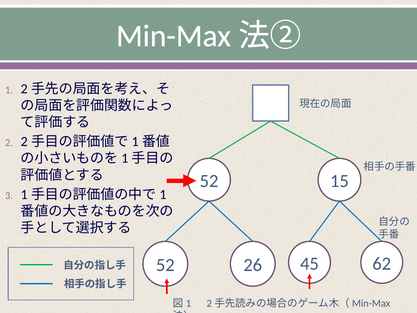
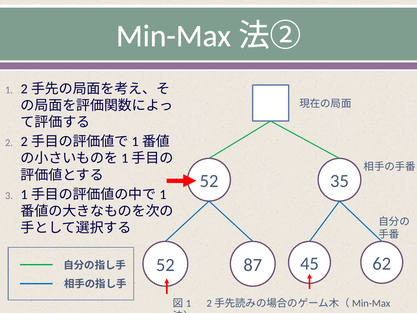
15: 15 -> 35 (339, 181)
26: 26 -> 87 (253, 265)
